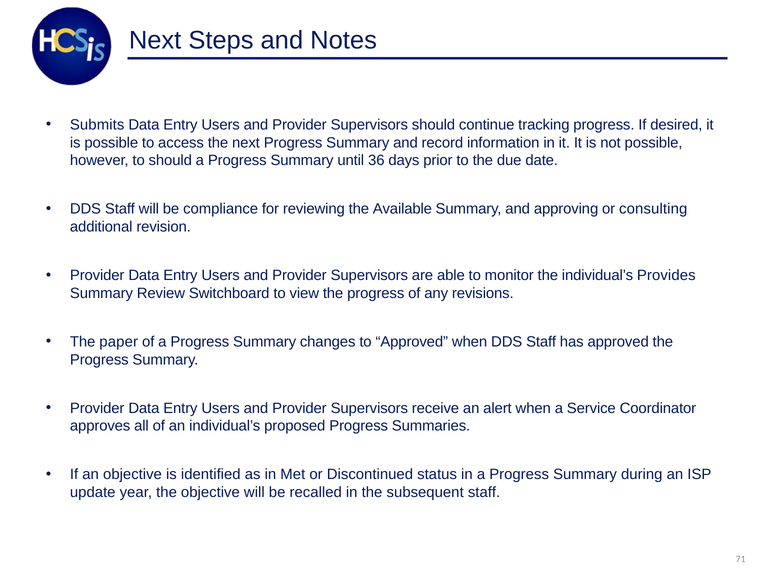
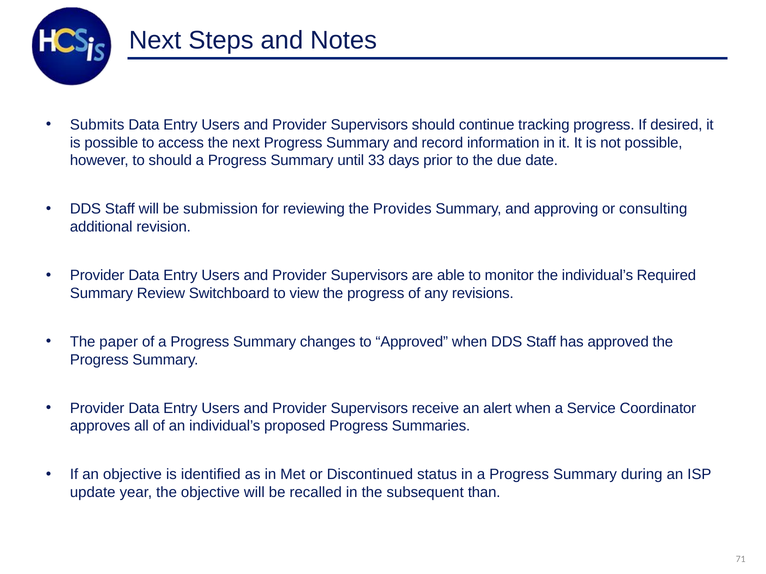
36: 36 -> 33 (376, 161)
compliance: compliance -> submission (221, 209)
Available: Available -> Provides (402, 209)
Provides: Provides -> Required (666, 276)
subsequent staff: staff -> than (484, 493)
